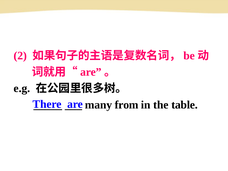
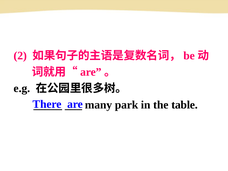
from: from -> park (127, 105)
